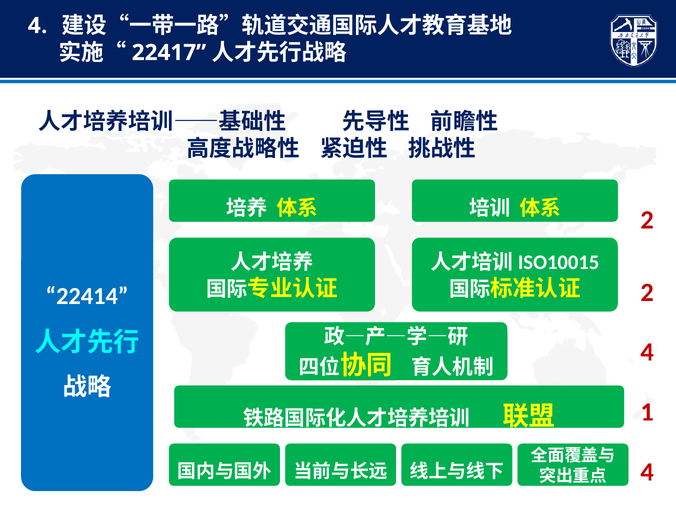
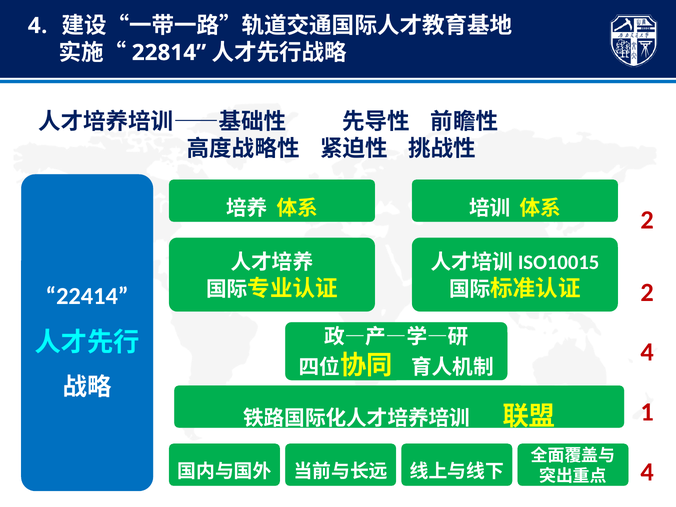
22417: 22417 -> 22814 (169, 53)
